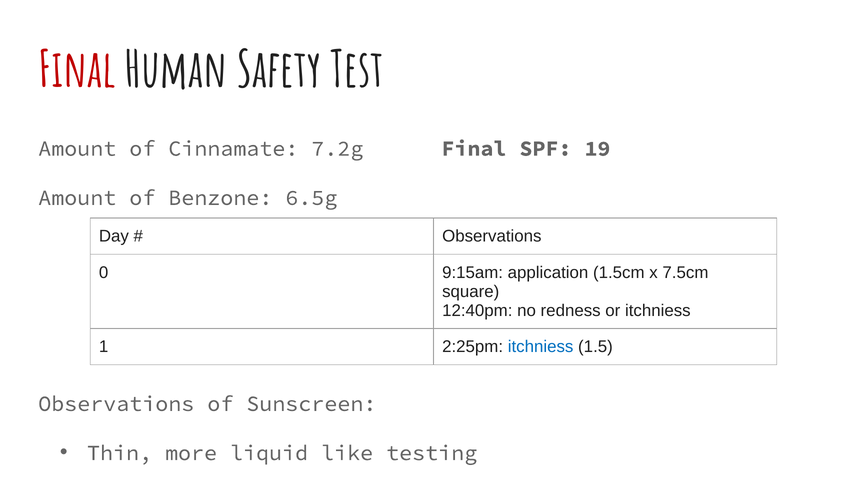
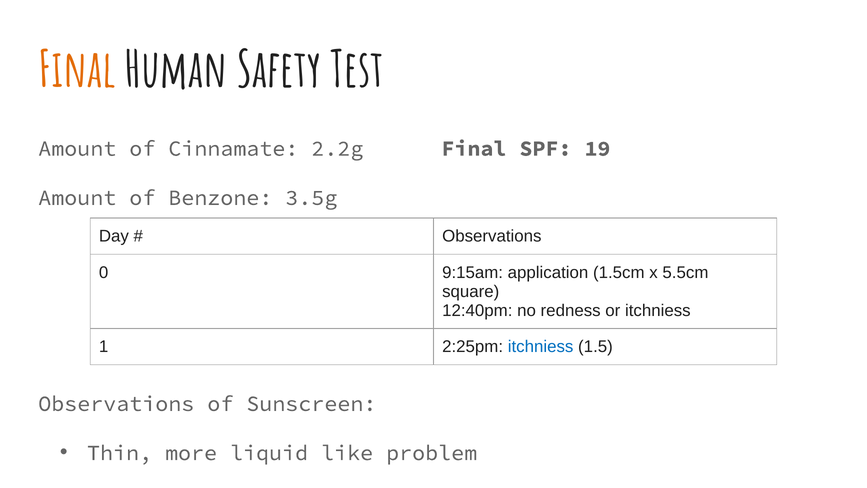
Final colour: red -> orange (77, 70)
7.2g: 7.2g -> 2.2g (337, 148)
6.5g: 6.5g -> 3.5g (311, 198)
7.5cm: 7.5cm -> 5.5cm (685, 273)
testing: testing -> problem (432, 453)
